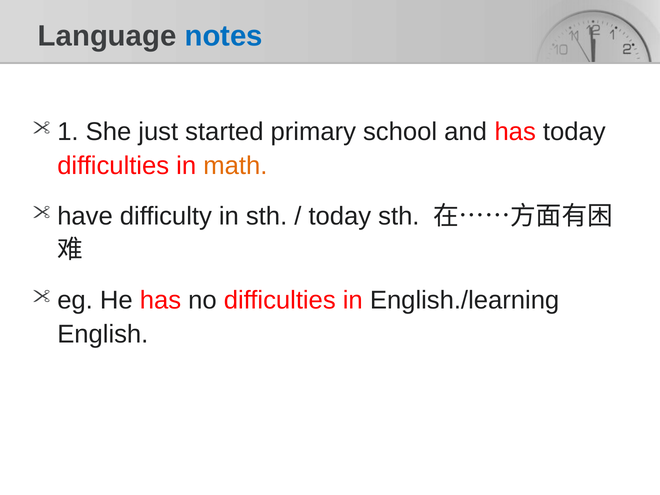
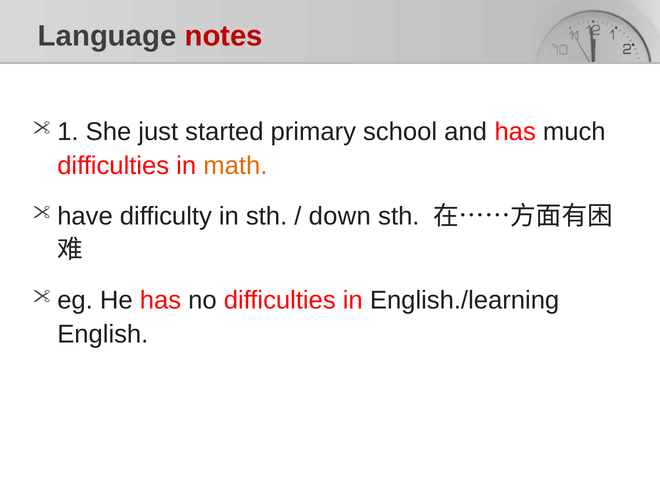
notes colour: blue -> red (224, 36)
has today: today -> much (574, 132)
today: today -> down (340, 216)
